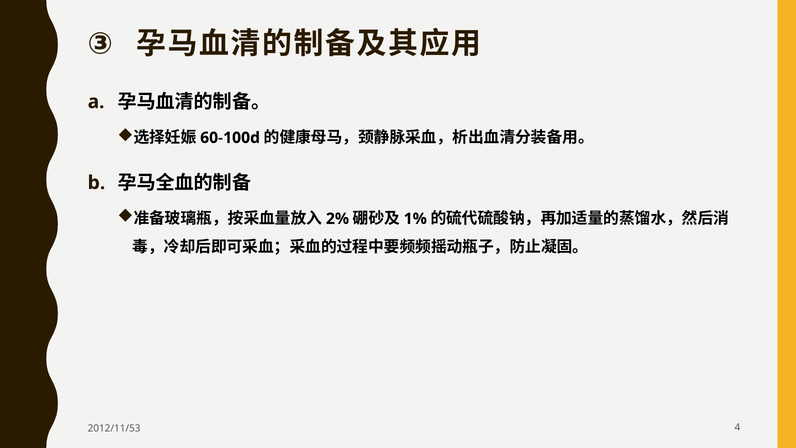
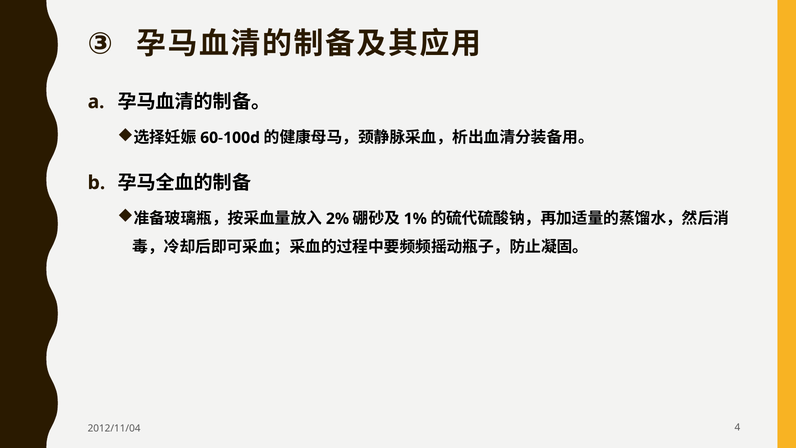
2012/11/53: 2012/11/53 -> 2012/11/04 (114, 428)
